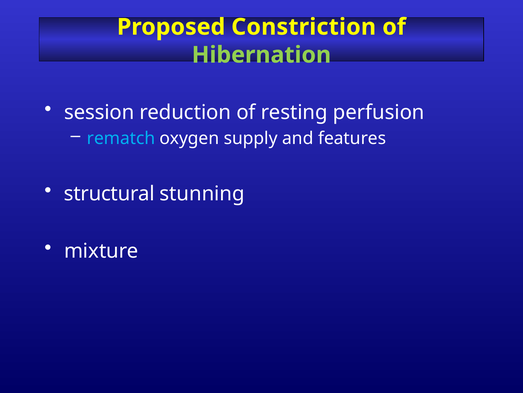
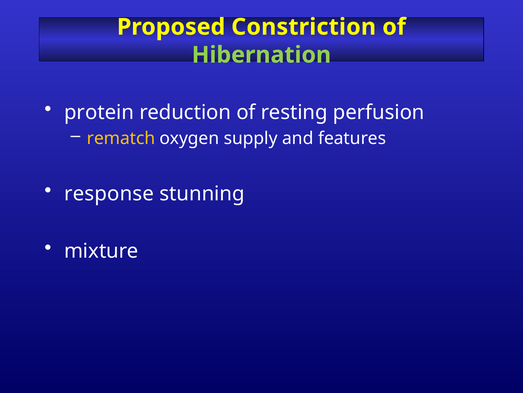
session: session -> protein (99, 112)
rematch colour: light blue -> yellow (121, 138)
structural: structural -> response (109, 194)
